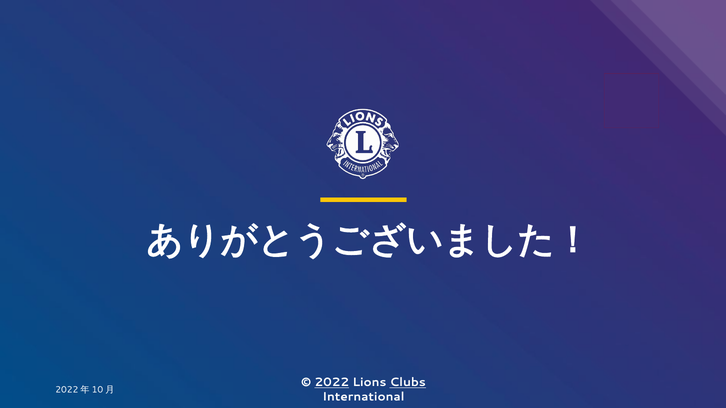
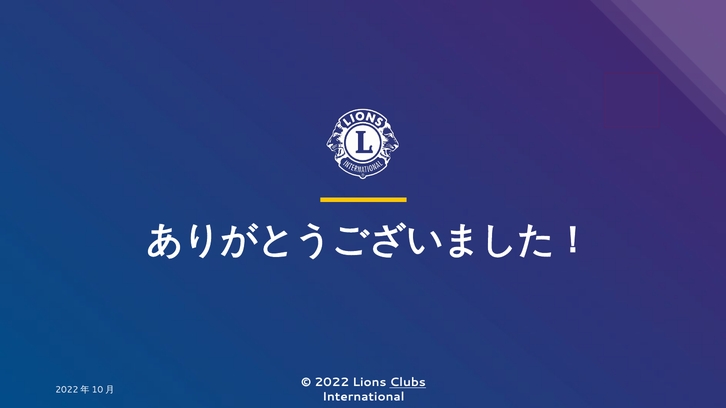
2022 underline: present -> none (332, 383)
